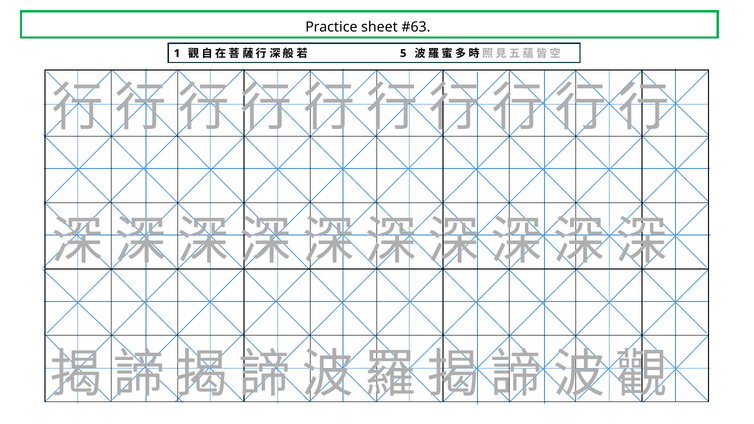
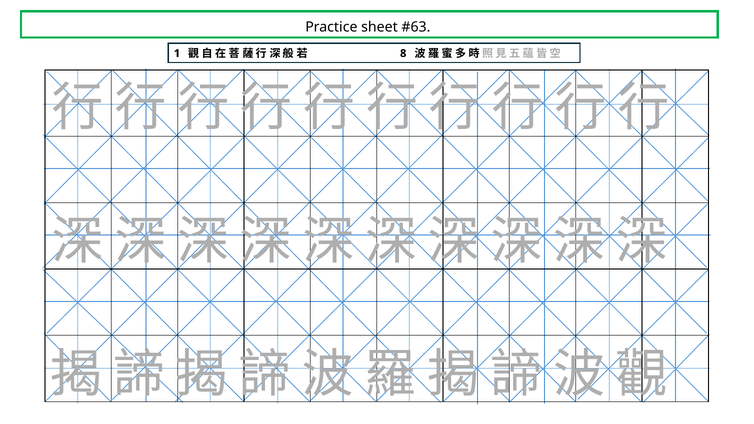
5: 5 -> 8 (403, 53)
